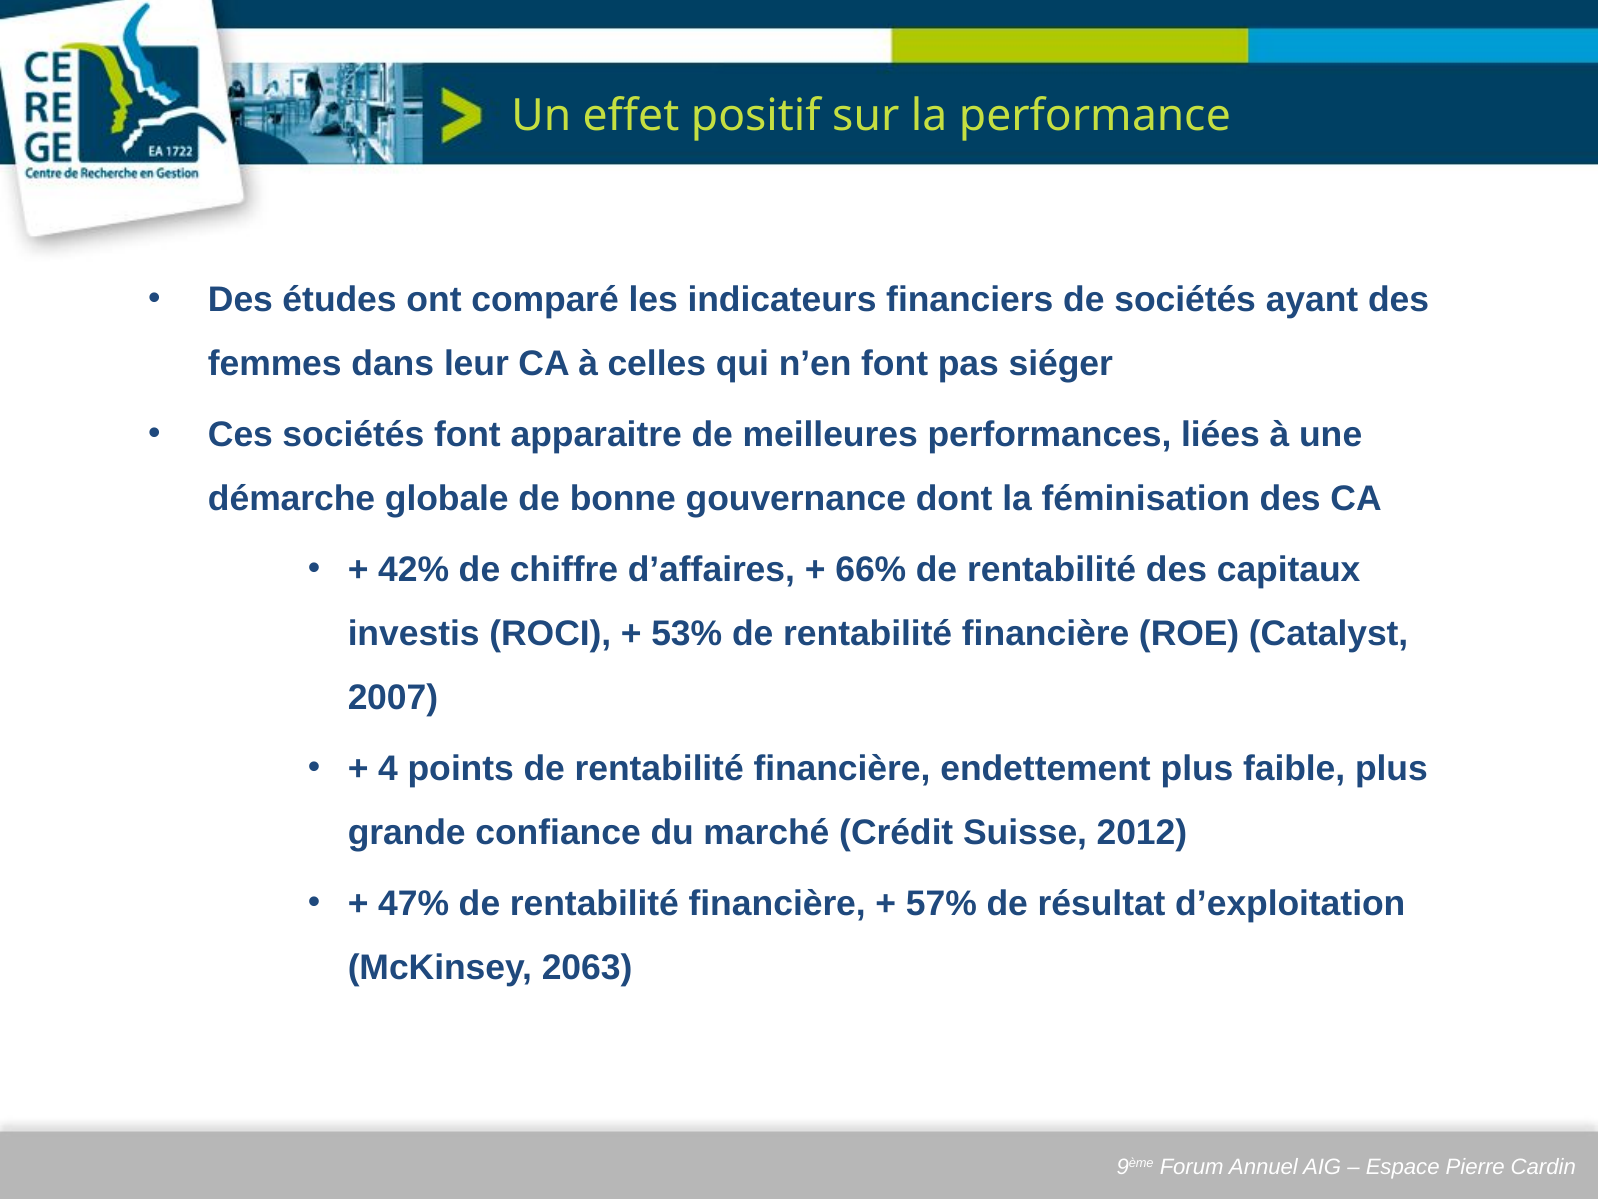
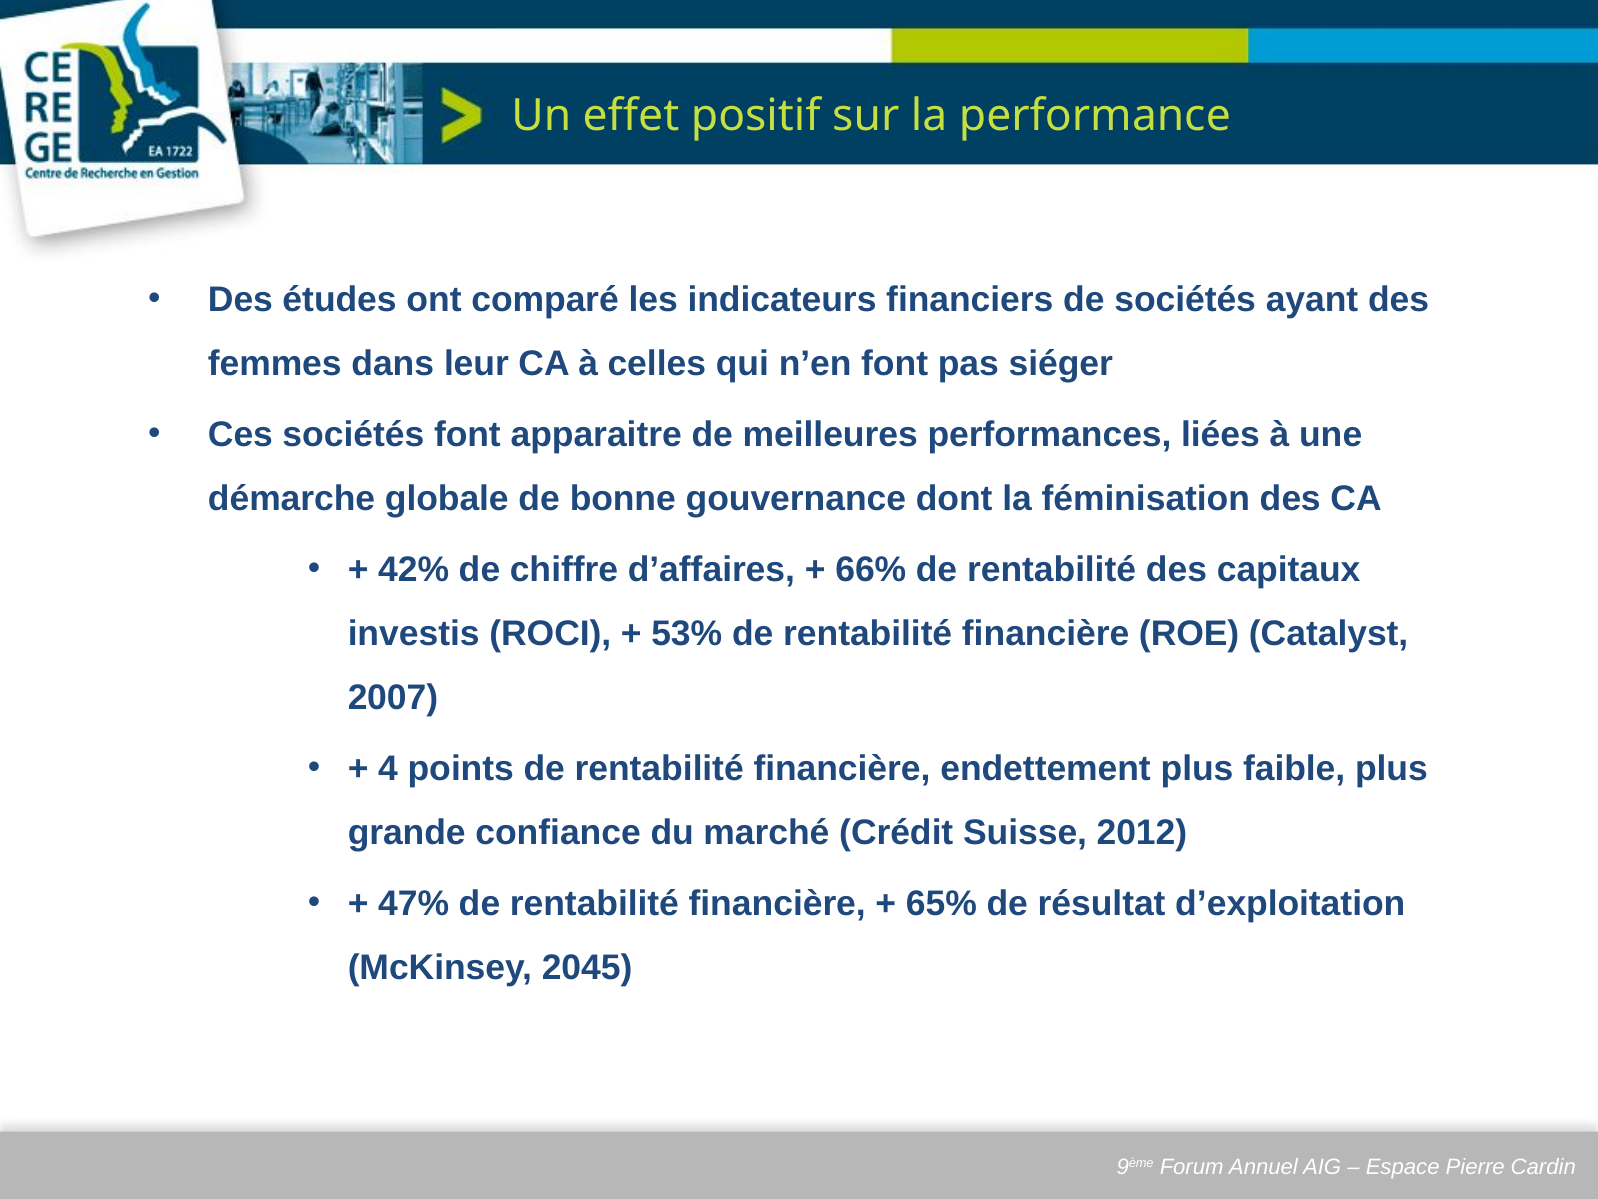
57%: 57% -> 65% (941, 903)
2063: 2063 -> 2045 (587, 967)
